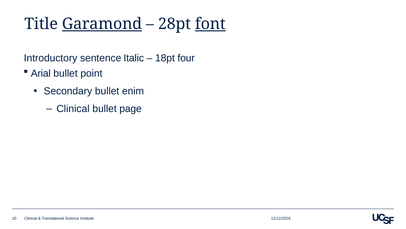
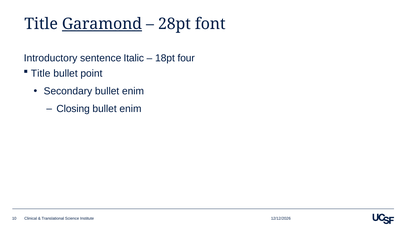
font underline: present -> none (210, 24)
Arial: Arial -> Title (41, 73)
Clinical: Clinical -> Closing (73, 109)
page: page -> enim (130, 109)
